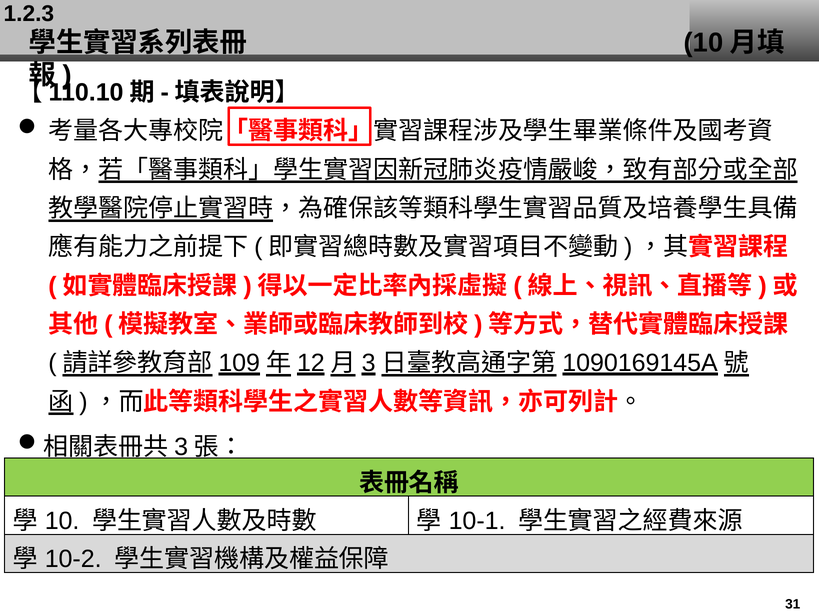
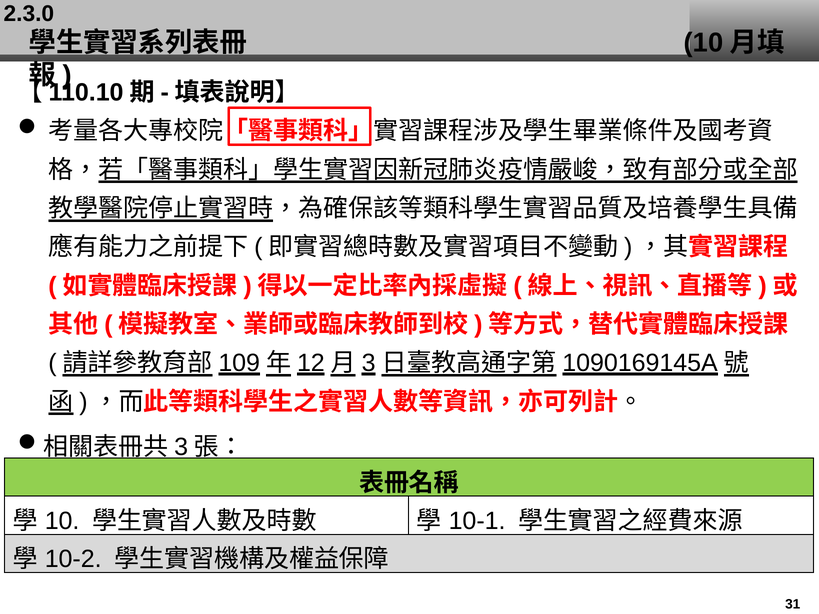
1.2.3: 1.2.3 -> 2.3.0 (29, 14)
